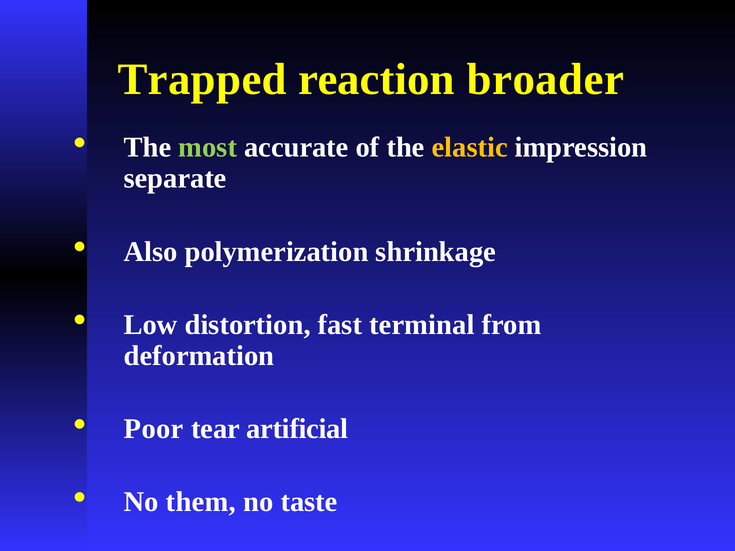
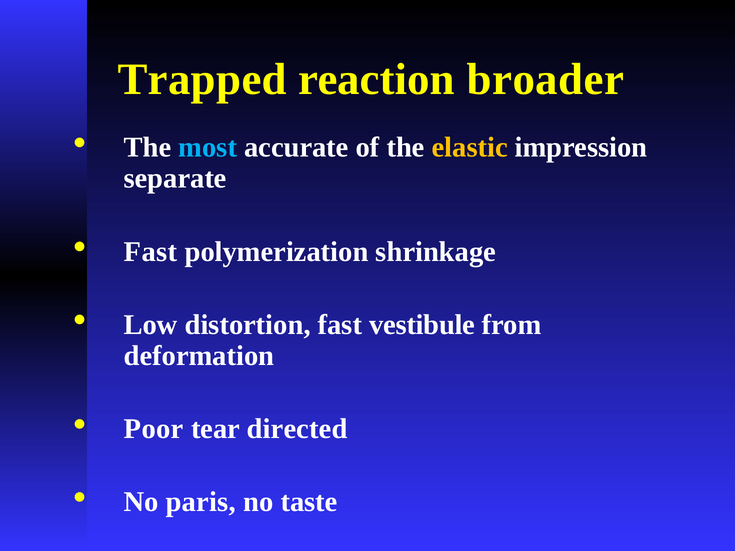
most colour: light green -> light blue (208, 148)
Also: Also -> Fast (151, 252)
terminal: terminal -> vestibule (422, 325)
artificial: artificial -> directed (297, 429)
them: them -> paris (201, 502)
